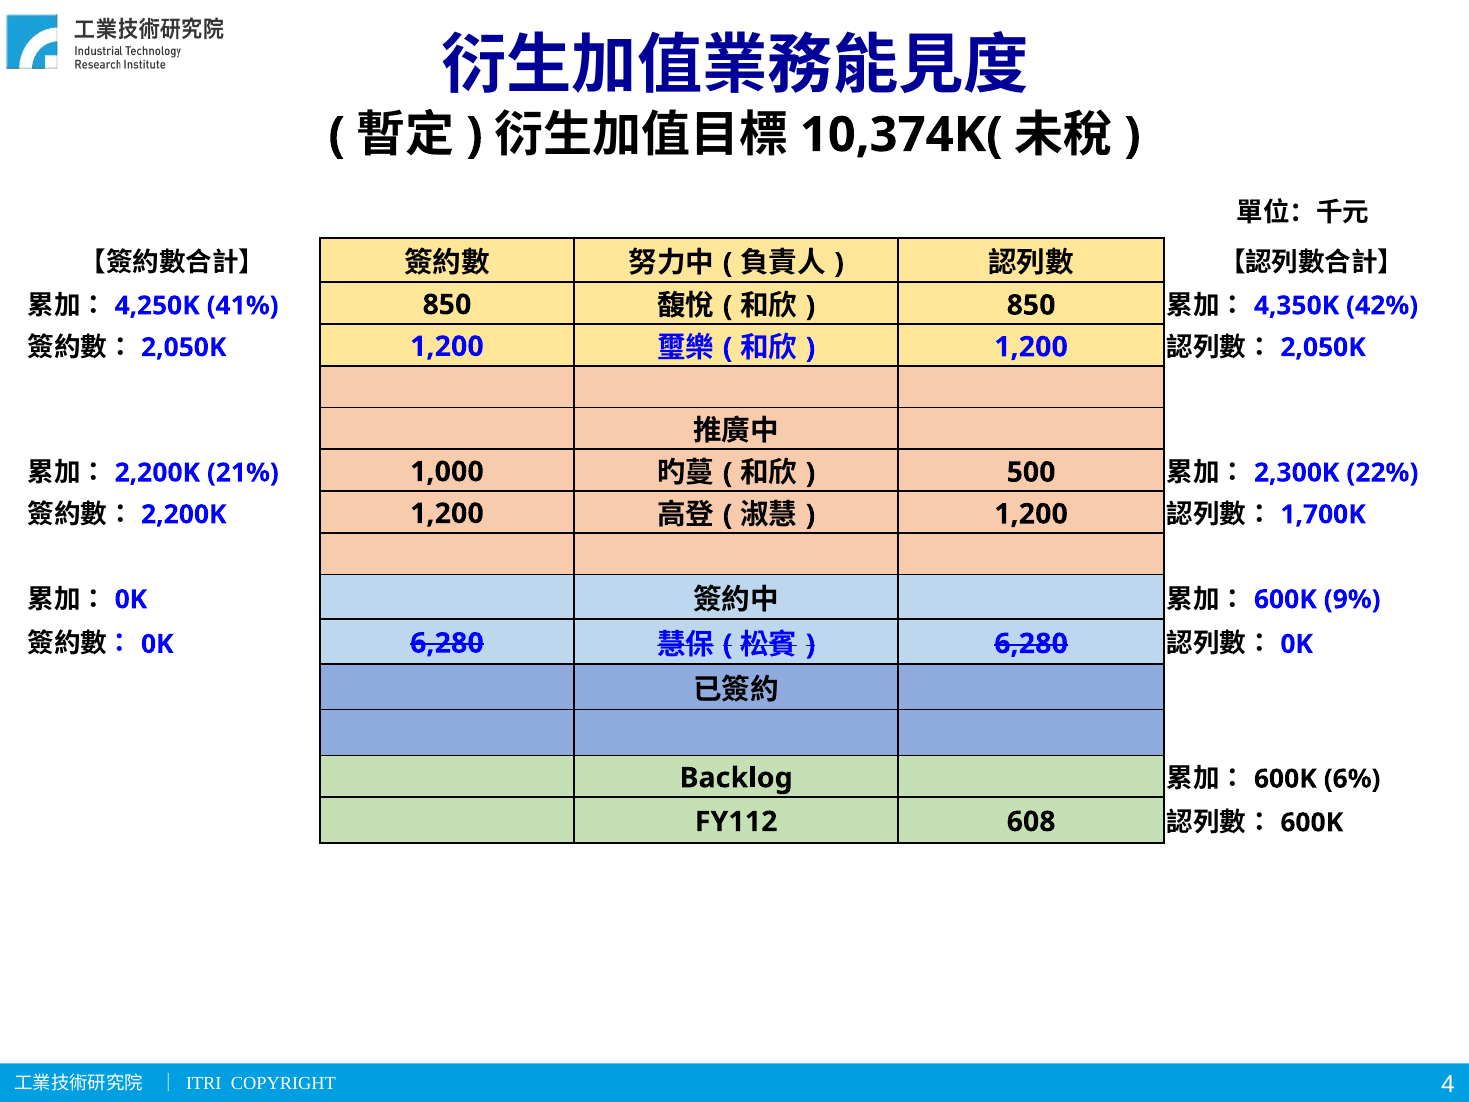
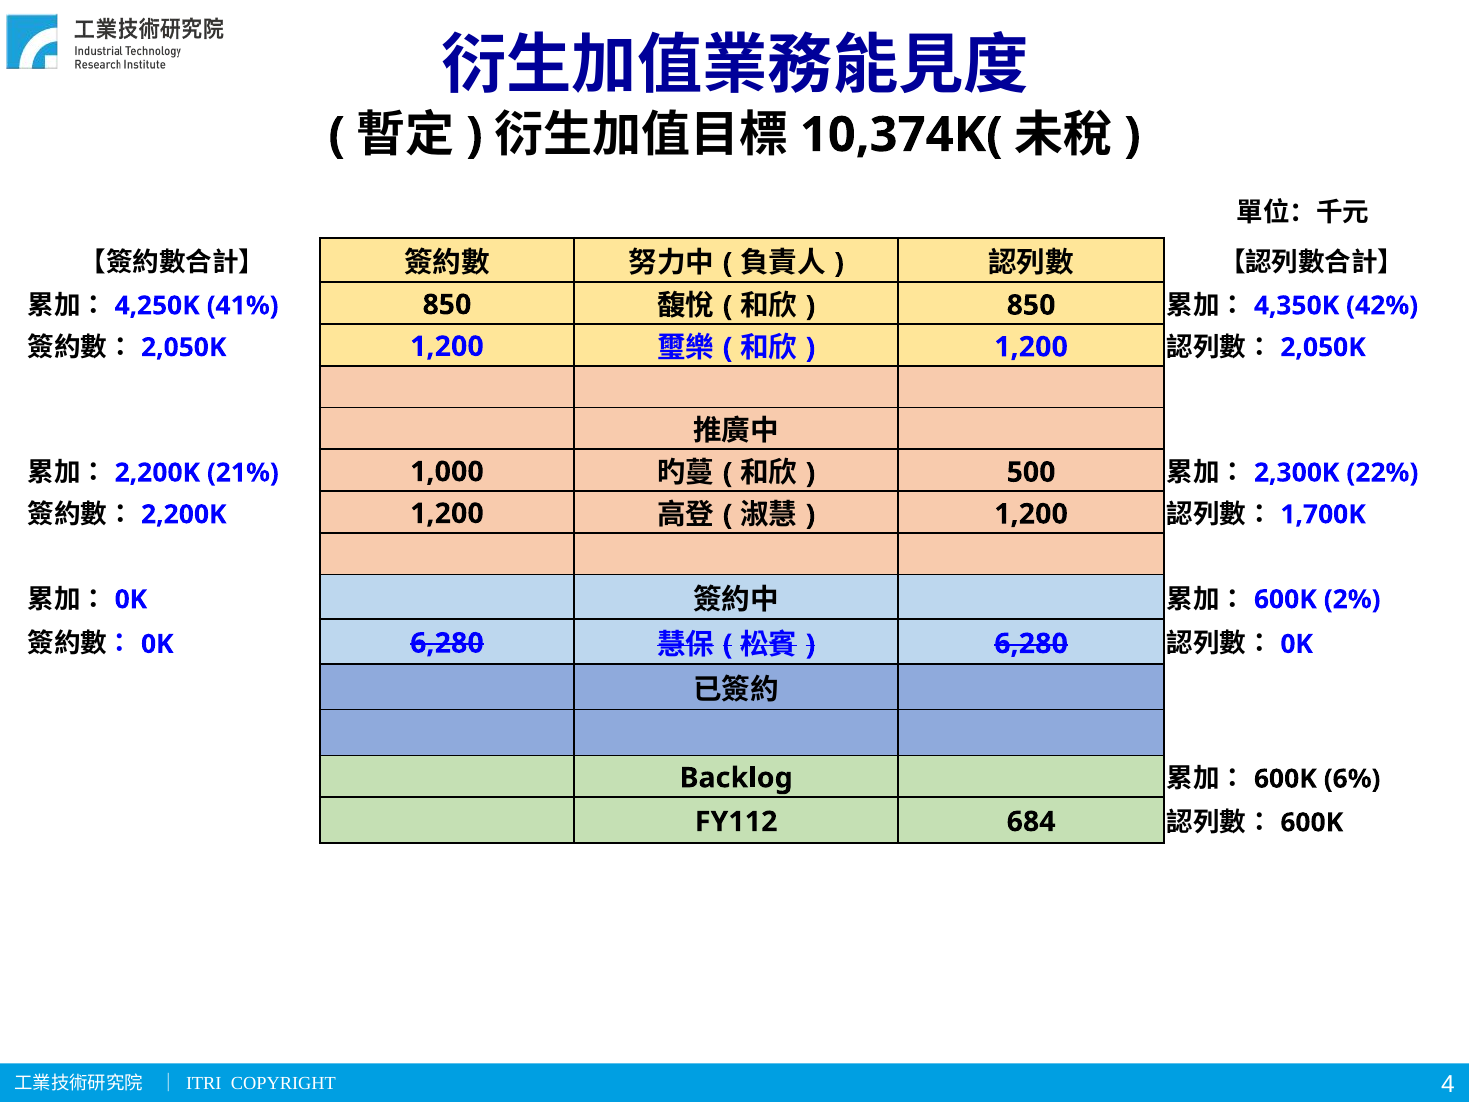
9%: 9% -> 2% (1352, 599)
608: 608 -> 684 (1031, 822)
